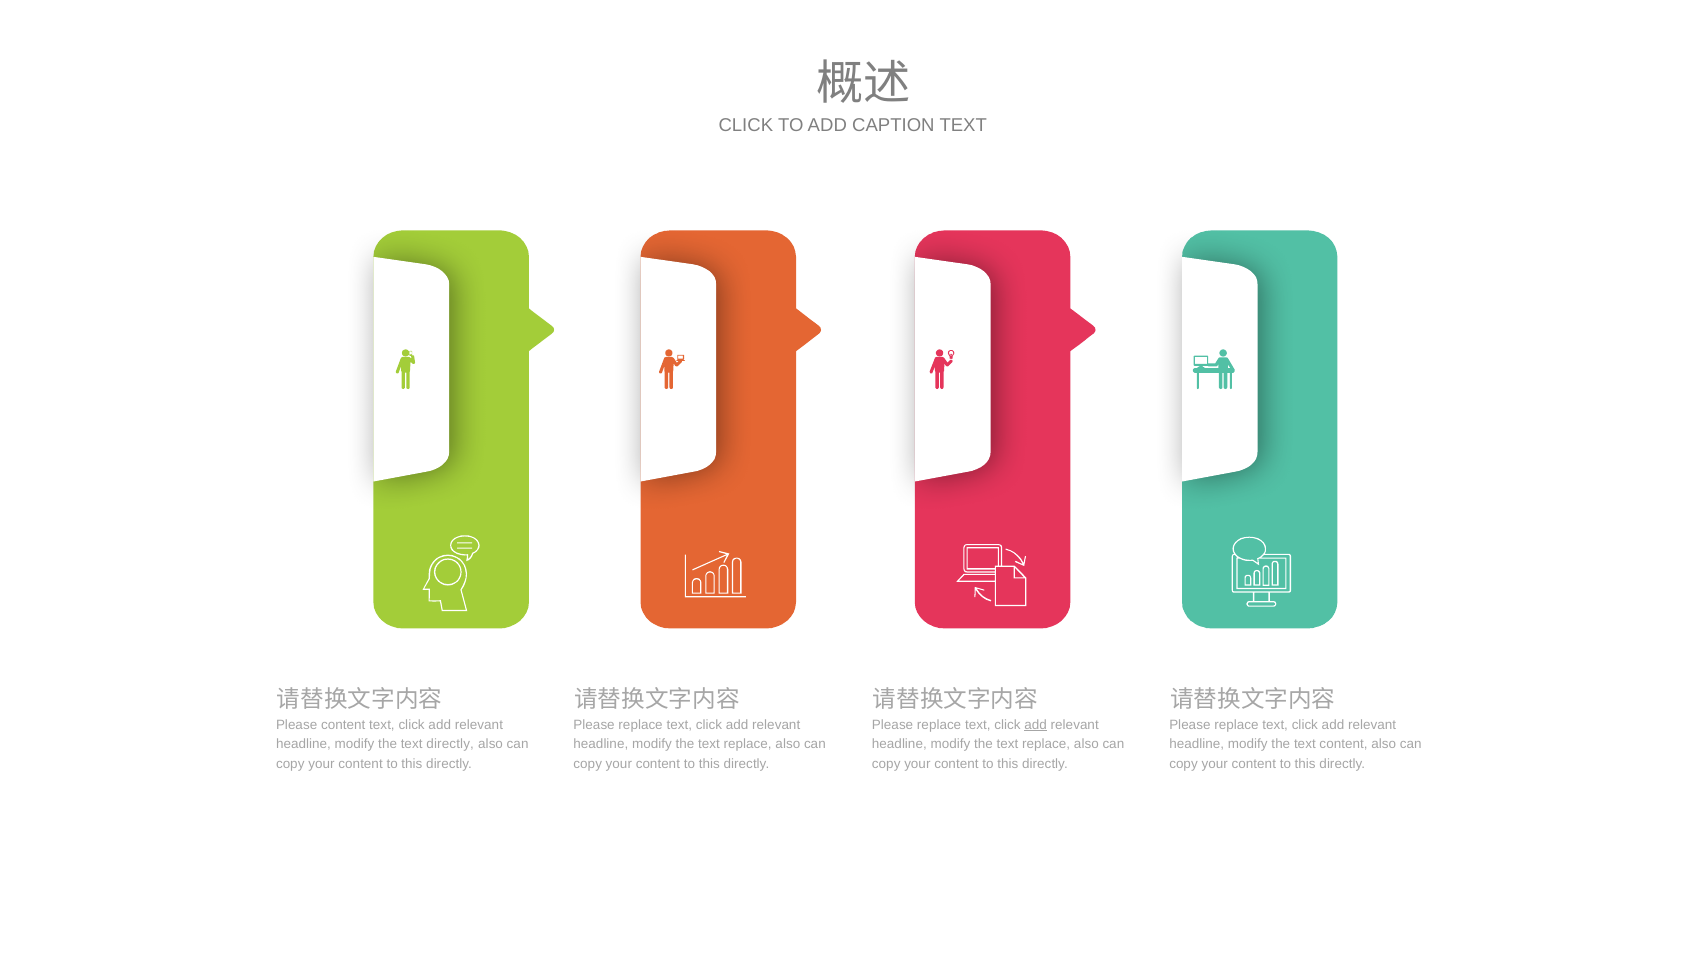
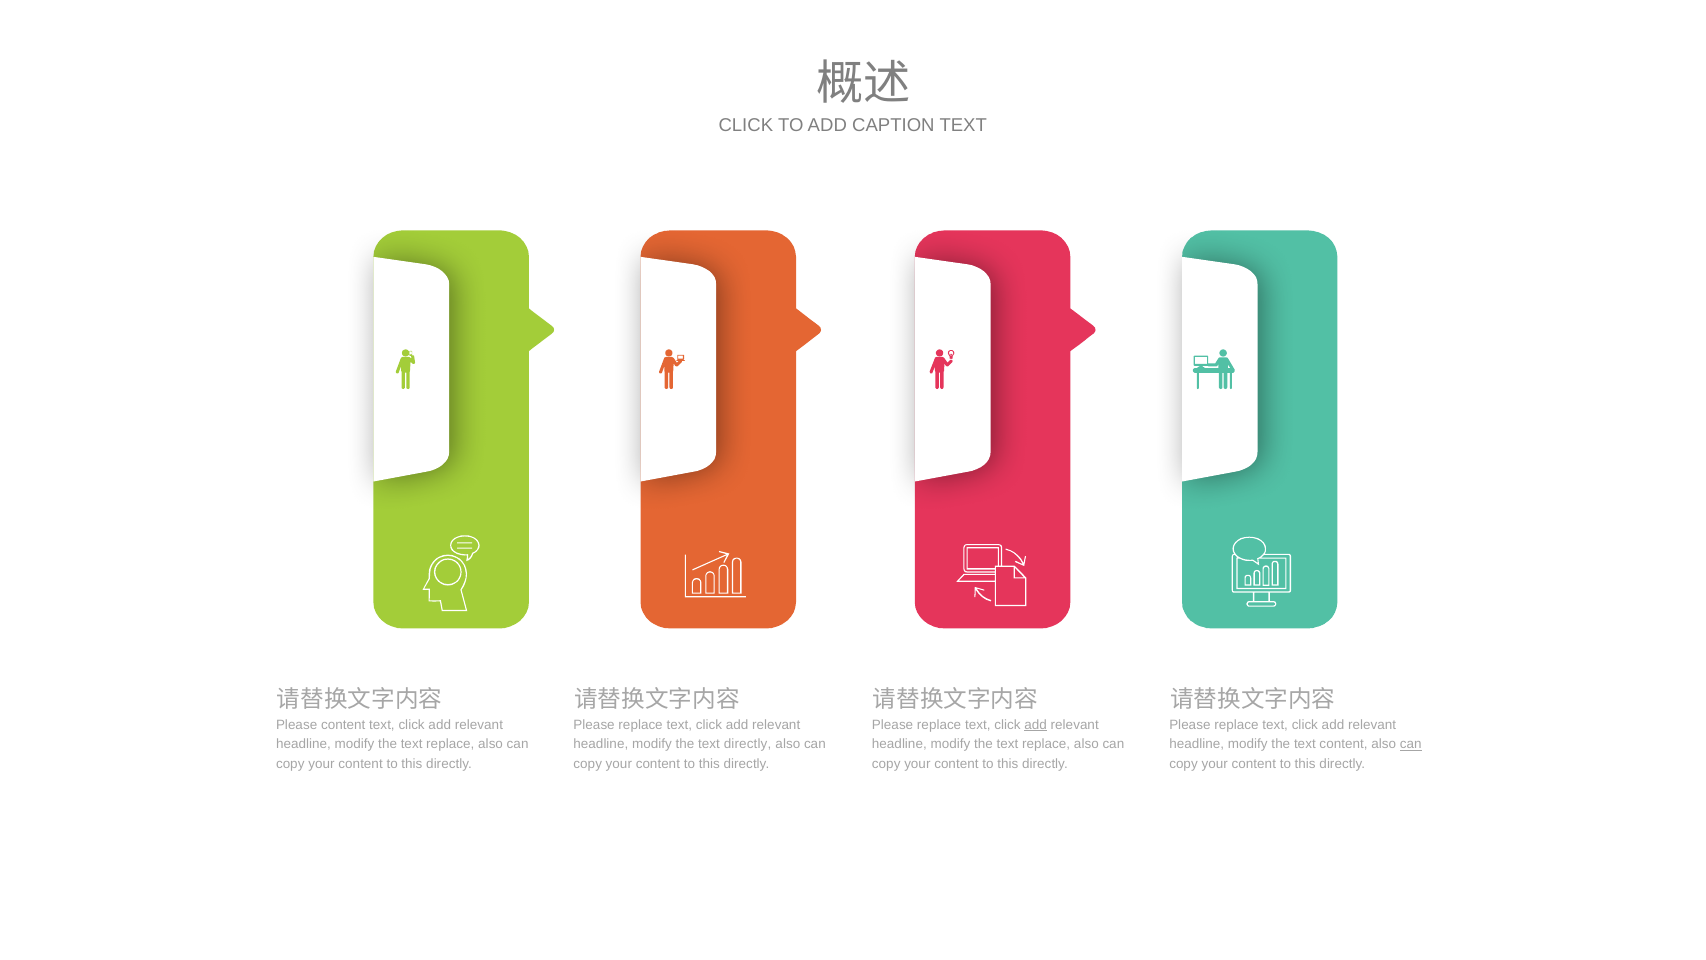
directly: directly -> replace (450, 744)
replace: replace -> directly (748, 744)
can underline: none -> present (1411, 744)
